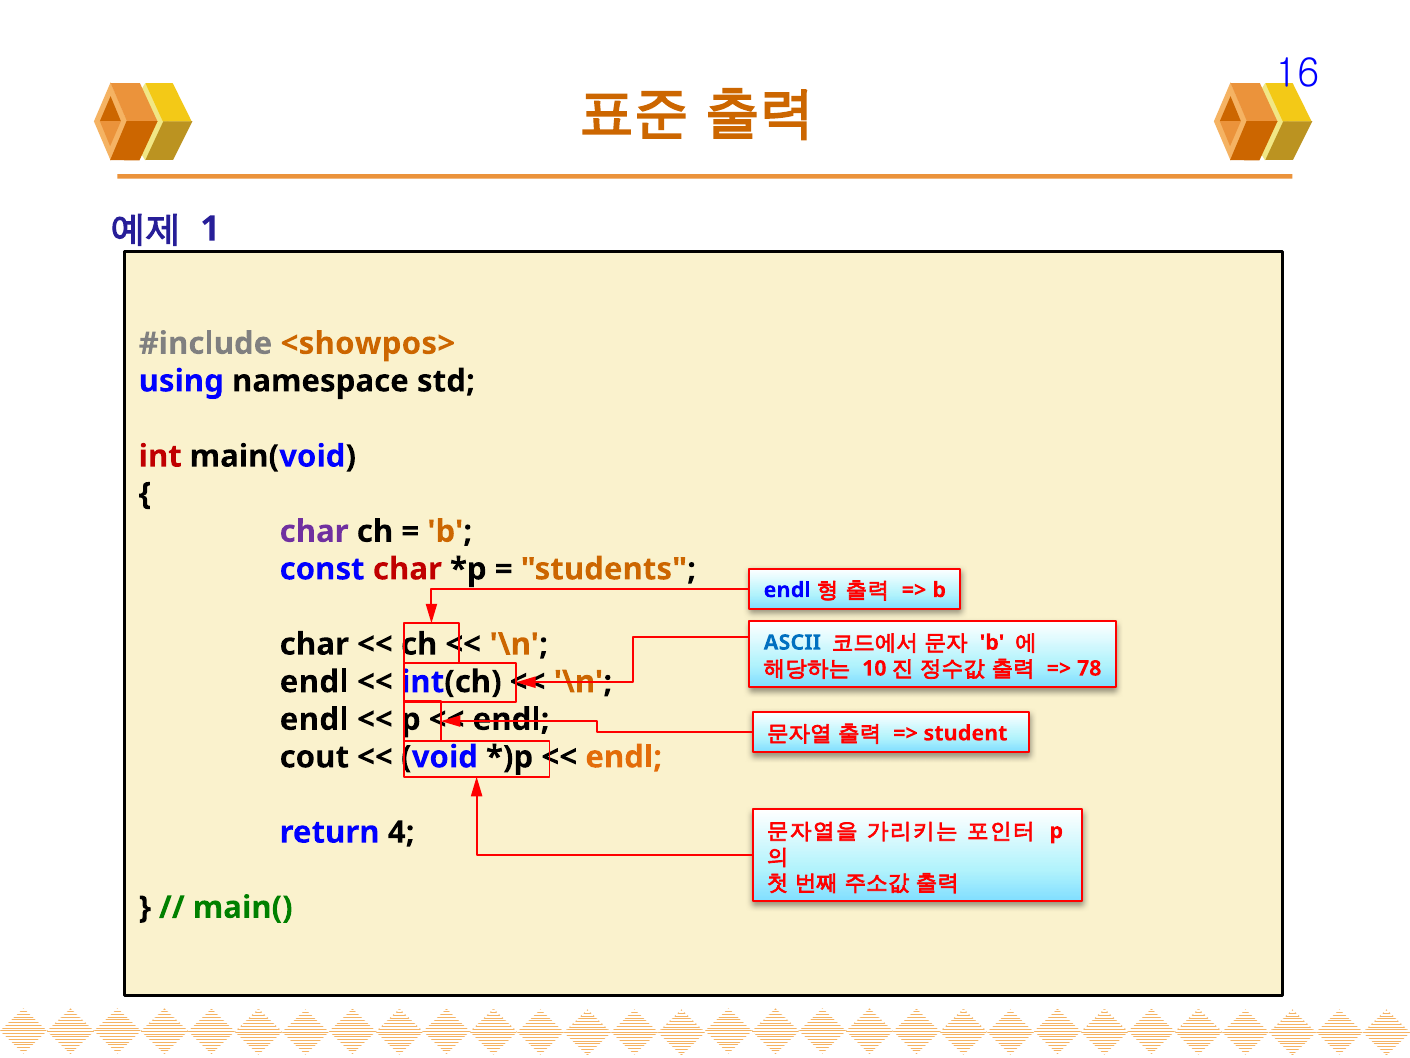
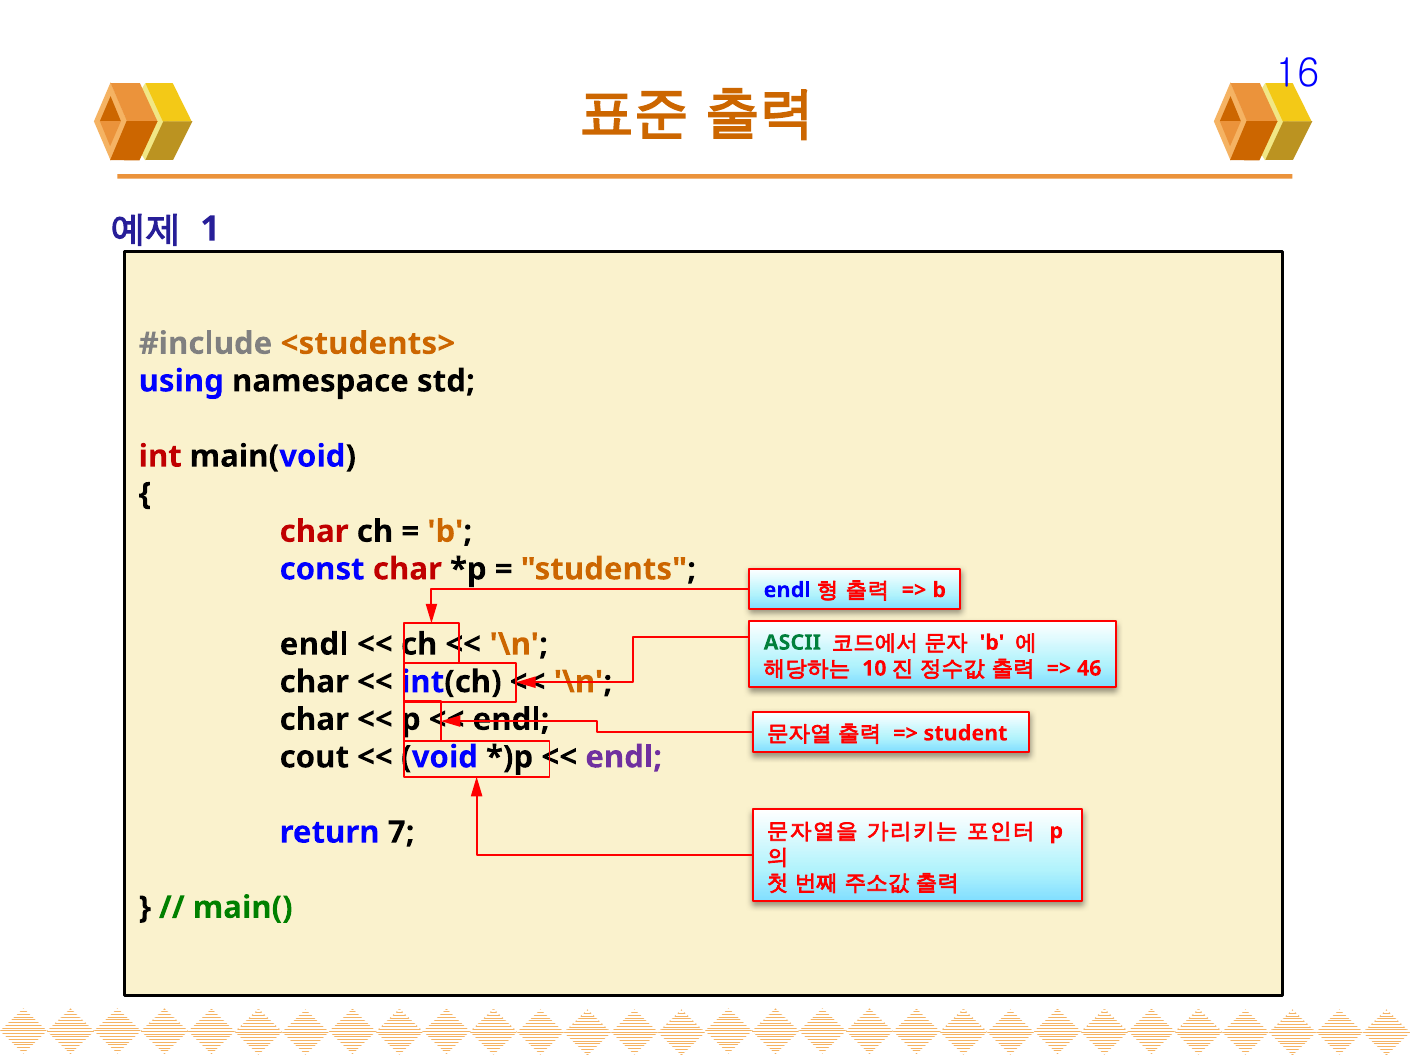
<showpos>: <showpos> -> <students> (368, 343)
char colour: purple -> red (314, 531)
ASCII colour: blue -> green (792, 642)
char: char -> endl (314, 644)
78: 78 -> 46 (1089, 668)
endl: endl -> char (314, 682)
endl: endl -> char (314, 719)
endl colour: orange -> purple (624, 757)
4: 4 -> 7 (401, 832)
